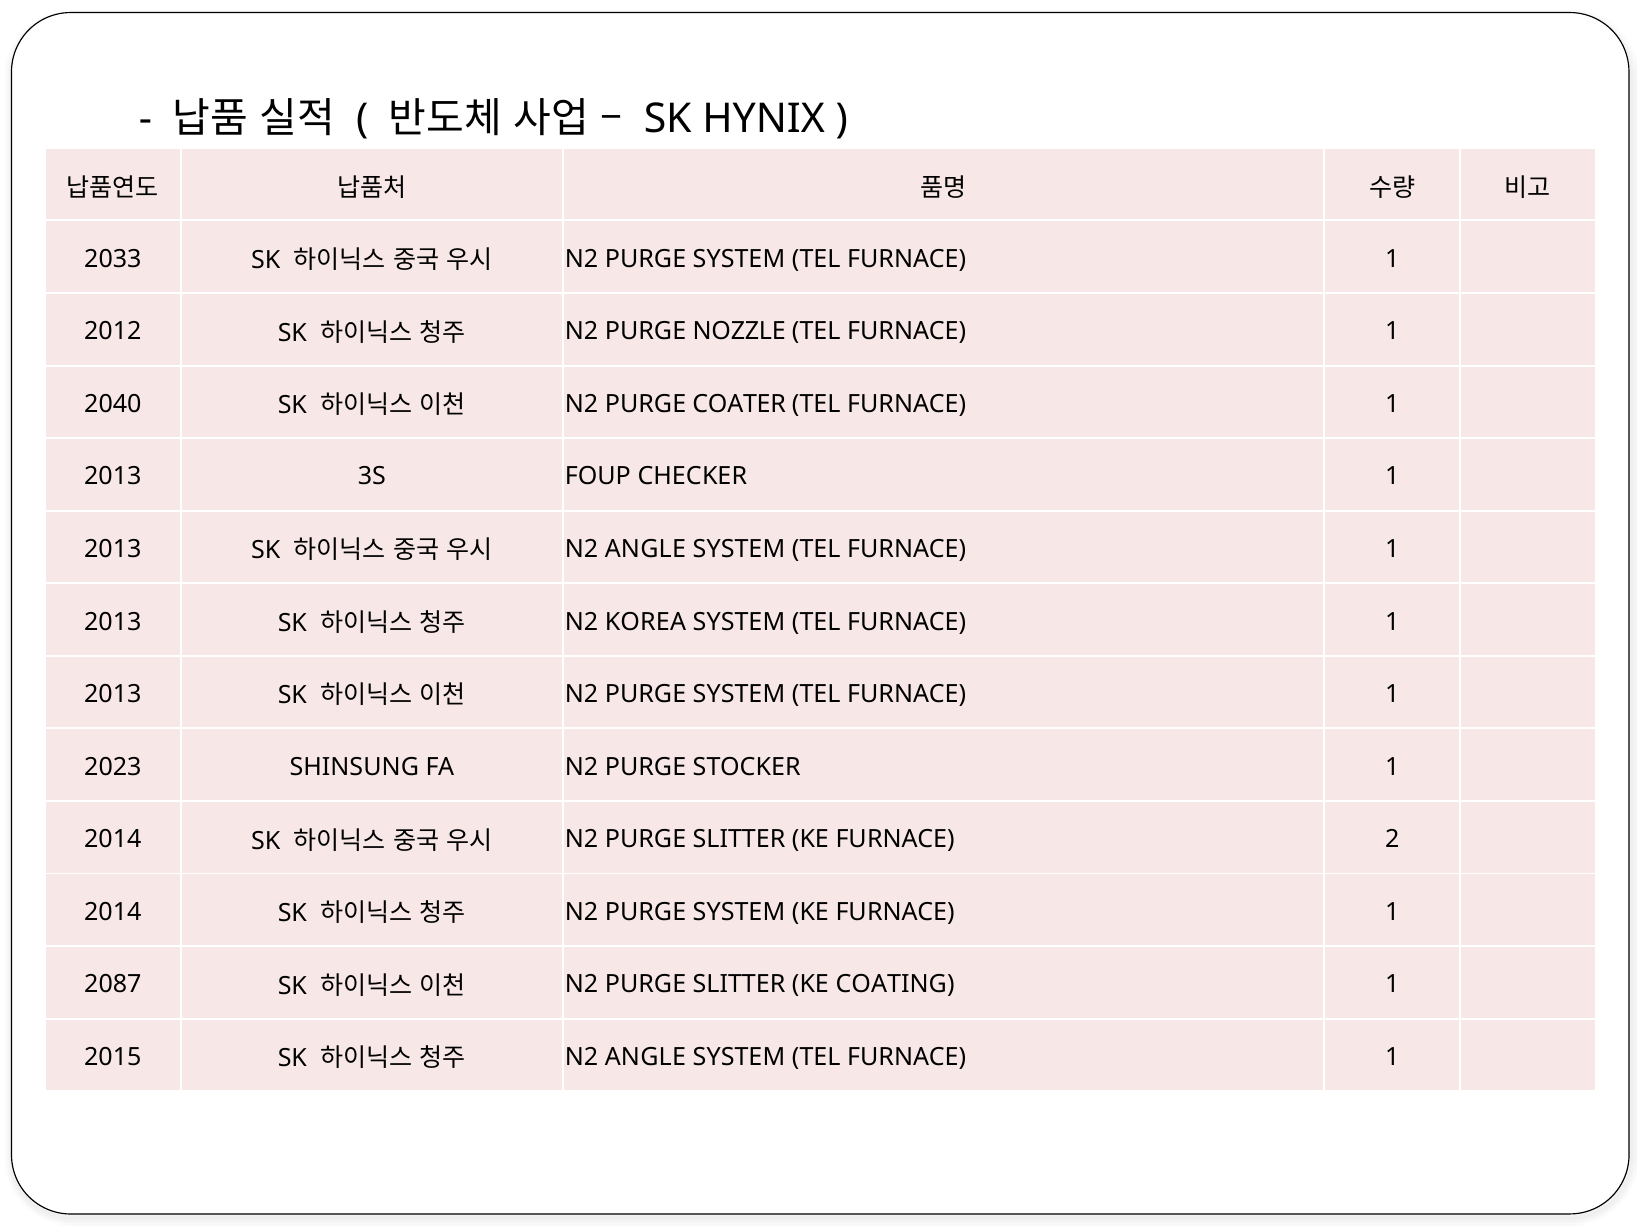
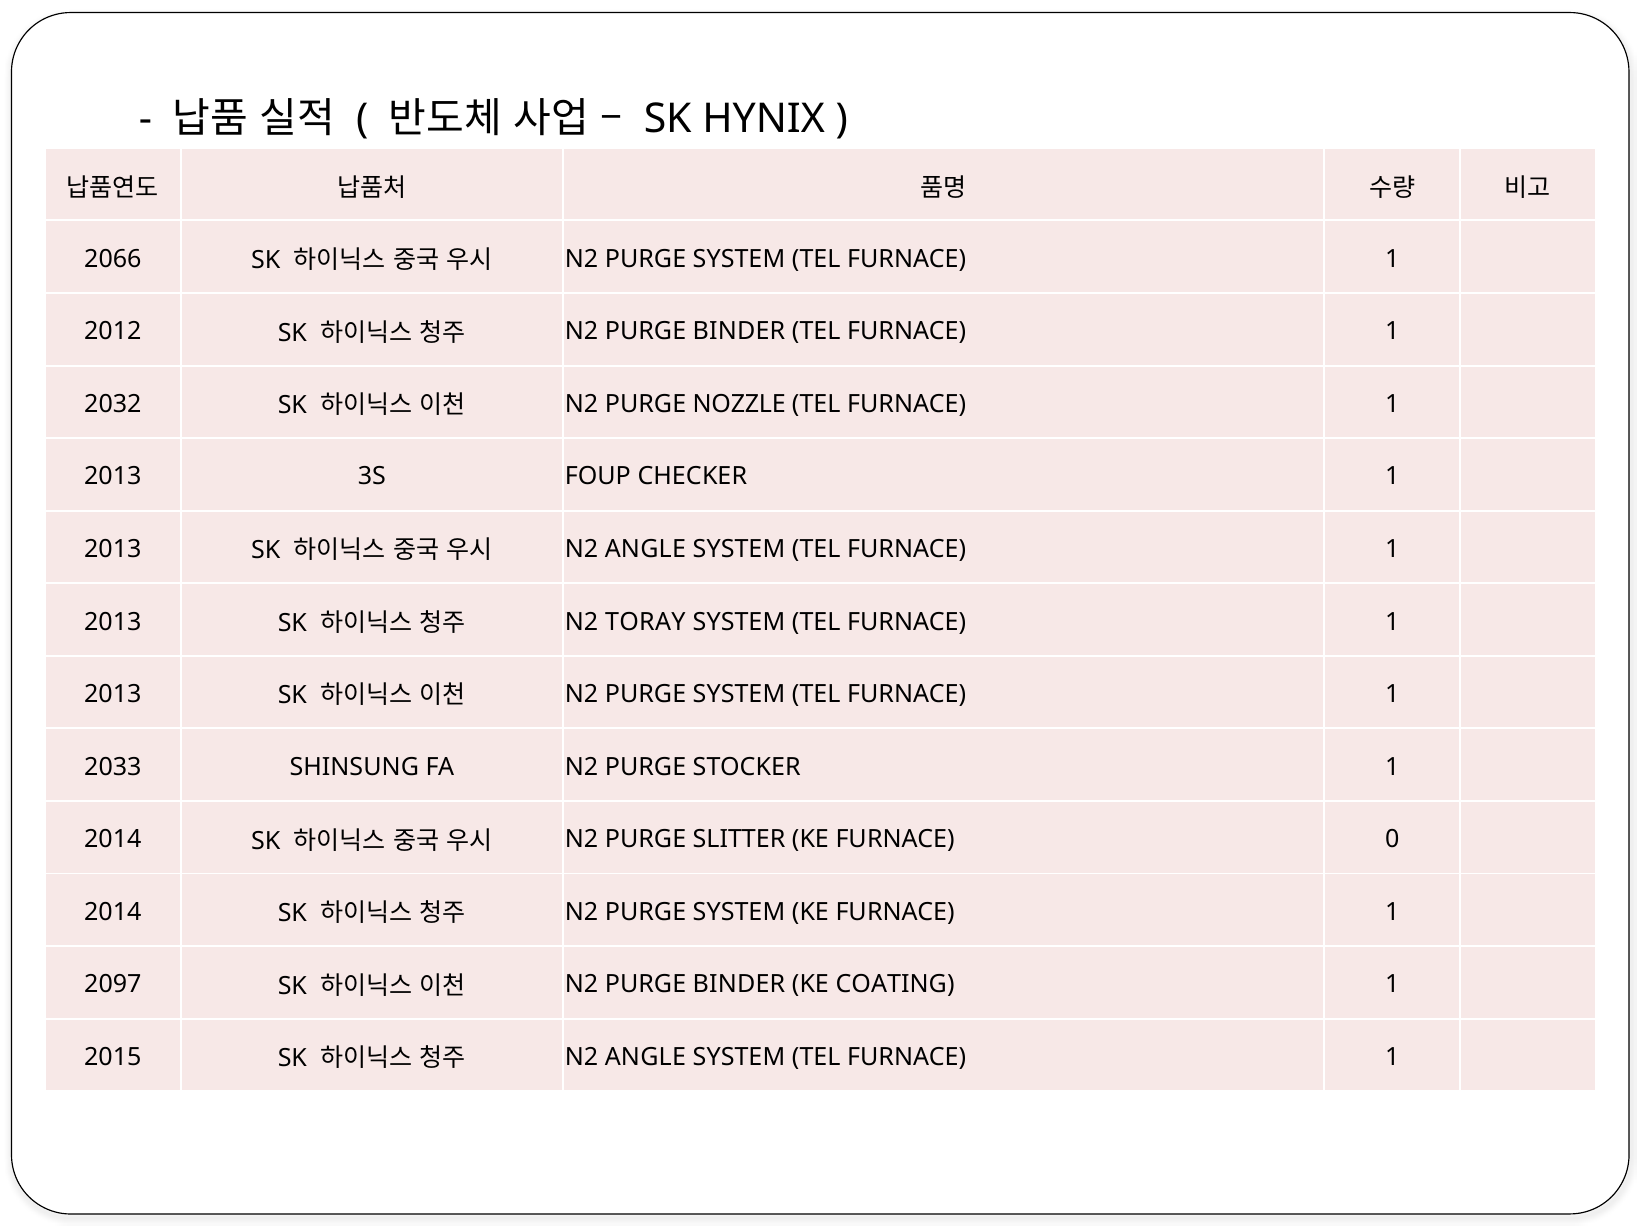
2033: 2033 -> 2066 (113, 259)
NOZZLE: NOZZLE -> BINDER (739, 331)
2040: 2040 -> 2032 (113, 404)
COATER: COATER -> NOZZLE (739, 404)
KOREA: KOREA -> TORAY (645, 622)
2023: 2023 -> 2033 (113, 767)
2: 2 -> 0 (1392, 839)
2087: 2087 -> 2097 (113, 984)
SLITTER: SLITTER -> BINDER (739, 984)
